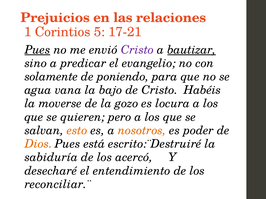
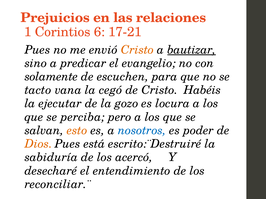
5: 5 -> 6 (99, 32)
Pues underline: present -> none (37, 50)
Cristo colour: purple -> orange (137, 50)
poniendo: poniendo -> escuchen (123, 77)
agua: agua -> tacto (38, 90)
bajo: bajo -> cegó (111, 90)
moverse: moverse -> ejecutar (60, 104)
quieren: quieren -> perciba (83, 117)
nosotros colour: orange -> blue (142, 131)
